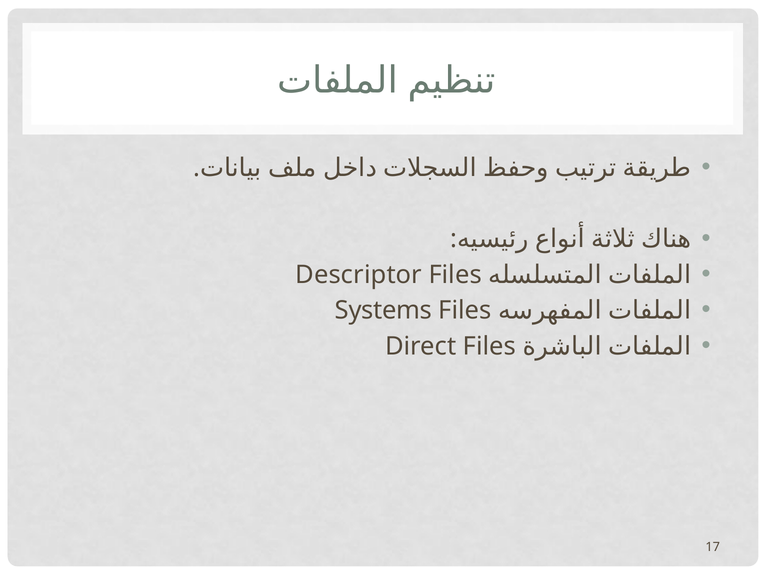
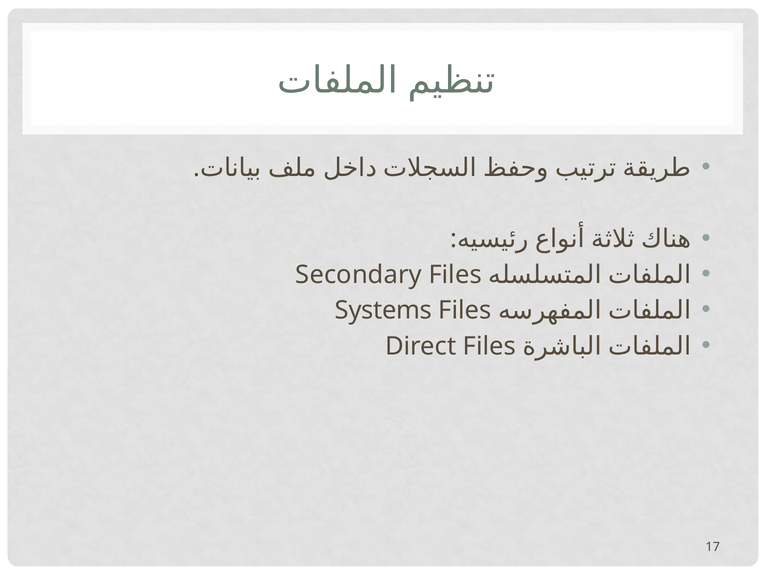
Descriptor: Descriptor -> Secondary (359, 275)
